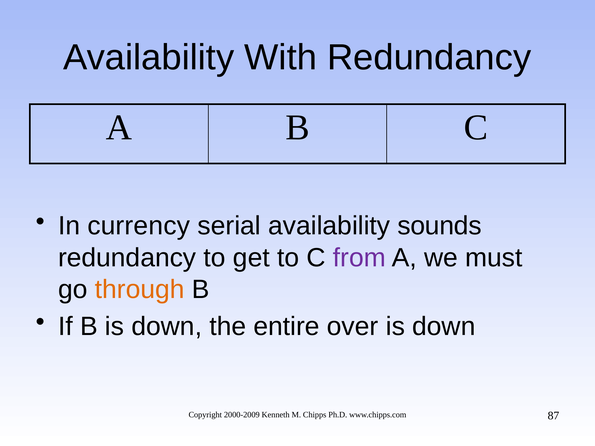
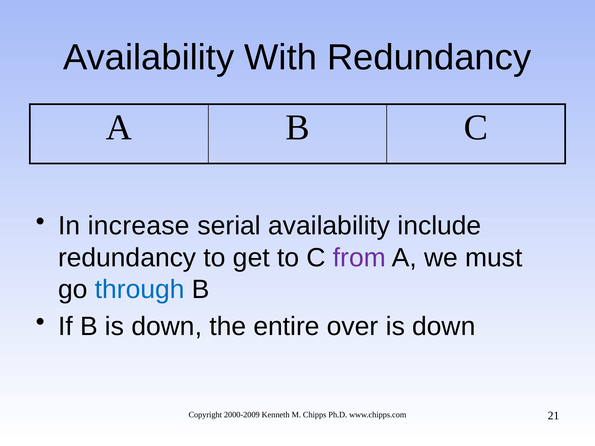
currency: currency -> increase (139, 226)
sounds: sounds -> include (439, 226)
through colour: orange -> blue (140, 289)
87: 87 -> 21 (553, 416)
